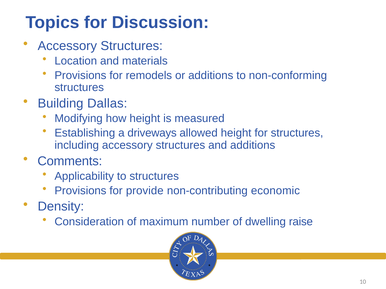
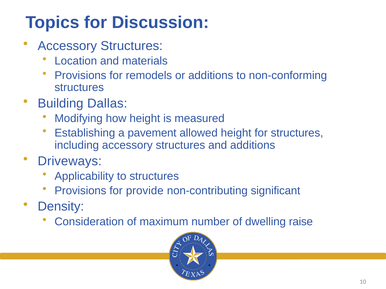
driveways: driveways -> pavement (152, 133)
Comments: Comments -> Driveways (70, 161)
economic: economic -> significant (276, 191)
